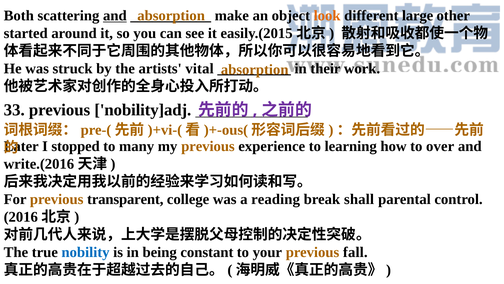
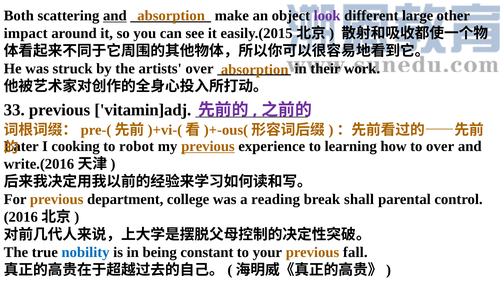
look colour: orange -> purple (327, 16)
started: started -> impact (26, 33)
artists vital: vital -> over (200, 69)
nobility]adj: nobility]adj -> vitamin]adj (143, 110)
stopped: stopped -> cooking (76, 146)
many: many -> robot (137, 146)
previous underline: none -> present (208, 146)
transparent: transparent -> department (125, 199)
